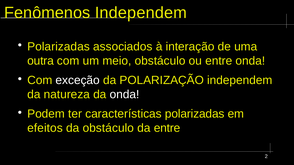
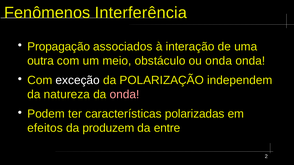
Fenômenos Independem: Independem -> Interferência (141, 13)
Polarizadas: Polarizadas -> Propagação (59, 47)
ou entre: entre -> onda (219, 61)
onda colour: white -> pink (125, 95)
da obstáculo: obstáculo -> produzem (108, 128)
